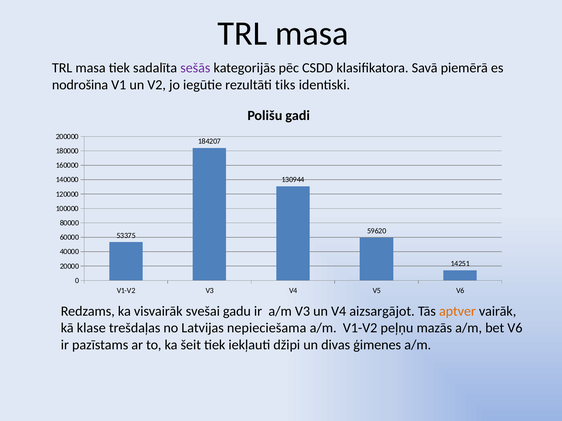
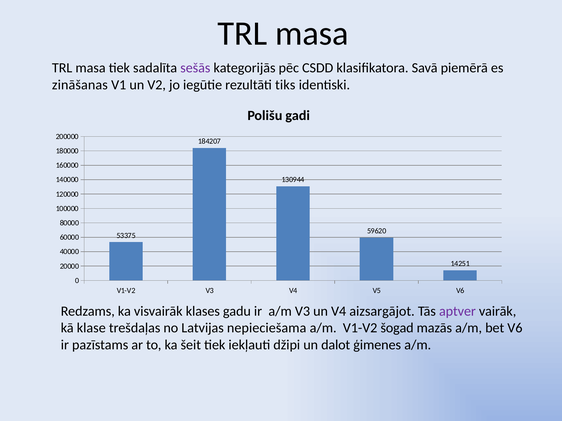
nodrošina: nodrošina -> zināšanas (80, 85)
svešai: svešai -> klases (203, 311)
aptver colour: orange -> purple (457, 311)
peļņu: peļņu -> šogad (397, 328)
divas: divas -> dalot (336, 345)
